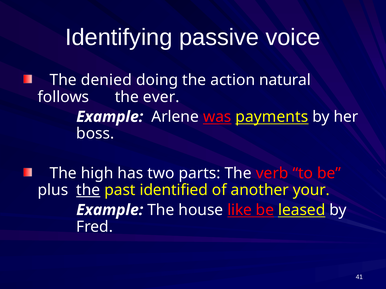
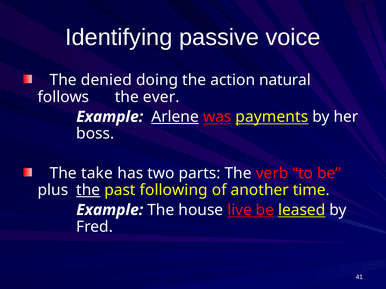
Arlene underline: none -> present (175, 117)
high: high -> take (97, 174)
identified: identified -> following (174, 190)
your: your -> time (311, 190)
like: like -> live (240, 210)
